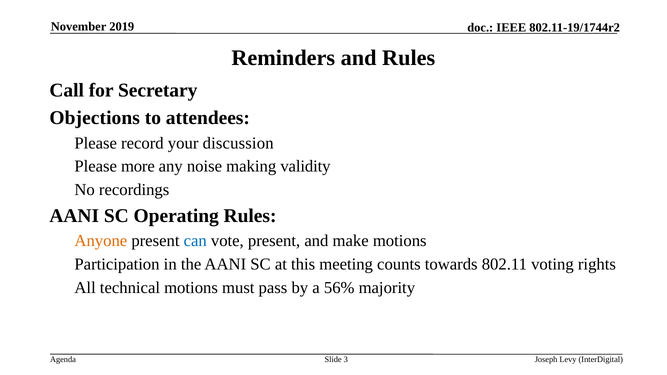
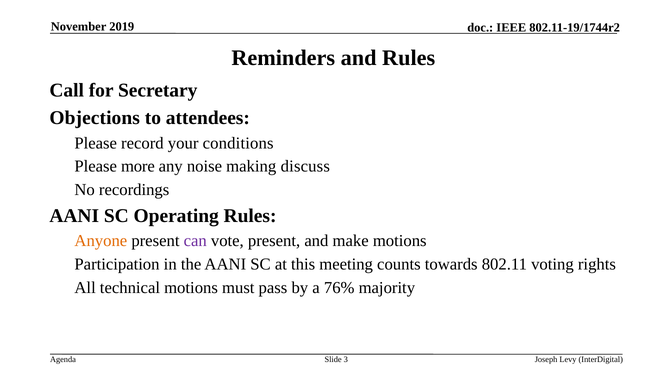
discussion: discussion -> conditions (238, 143)
validity: validity -> discuss (305, 167)
can colour: blue -> purple (195, 241)
56%: 56% -> 76% (339, 288)
